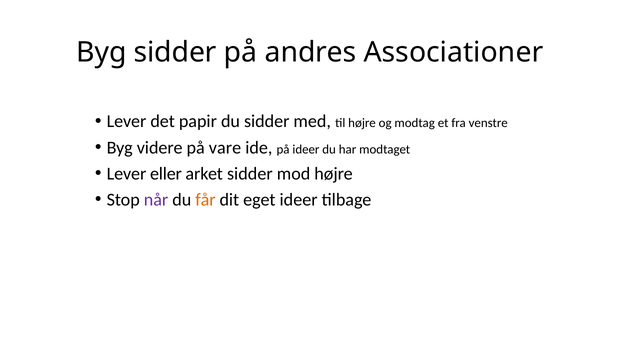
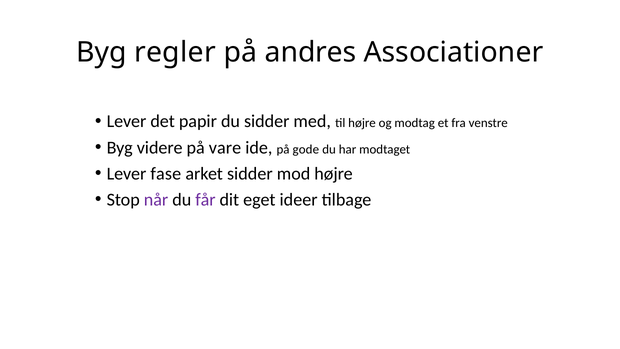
Byg sidder: sidder -> regler (175, 52)
på ideer: ideer -> gode (306, 149)
eller: eller -> fase (166, 173)
får colour: orange -> purple (205, 199)
